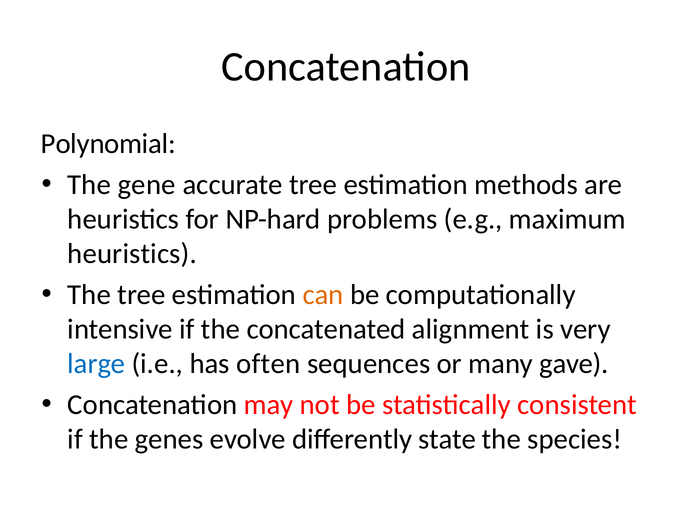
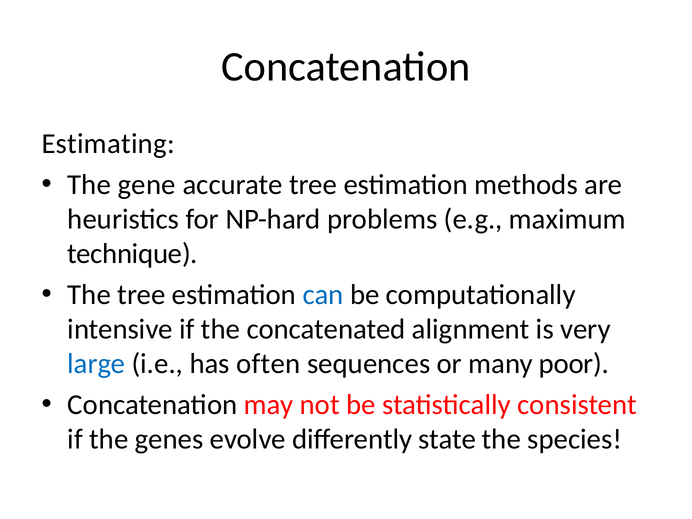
Polynomial: Polynomial -> Estimating (108, 144)
heuristics: heuristics -> technique (132, 254)
can colour: orange -> blue (323, 295)
gave: gave -> poor (574, 364)
